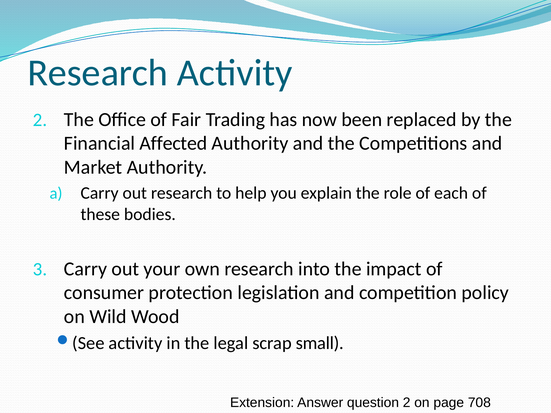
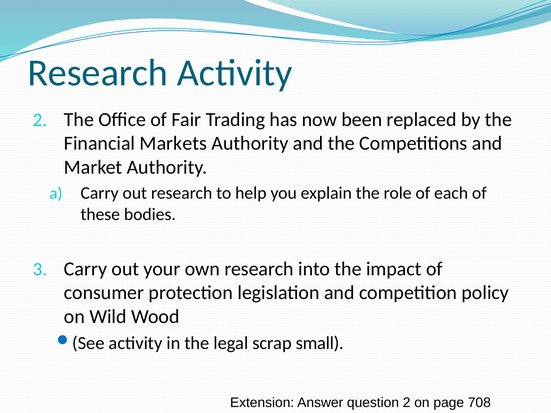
Affected: Affected -> Markets (173, 143)
